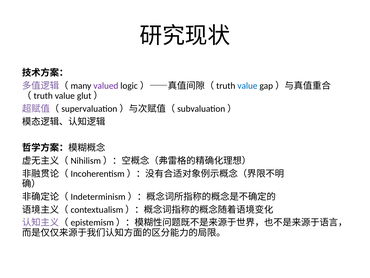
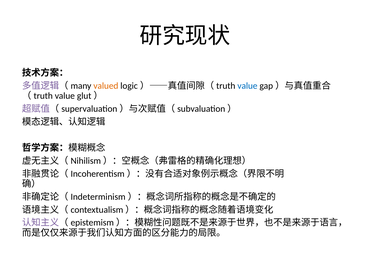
valued colour: purple -> orange (106, 86)
